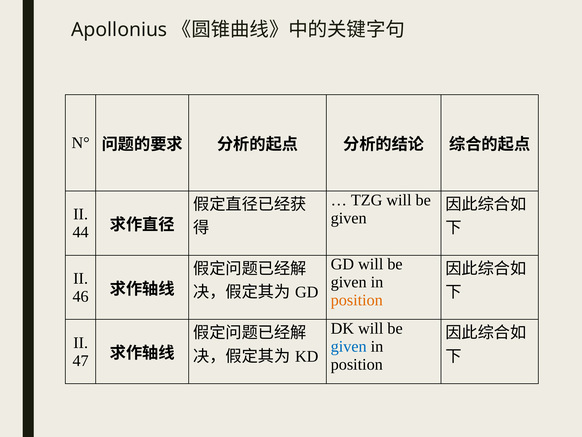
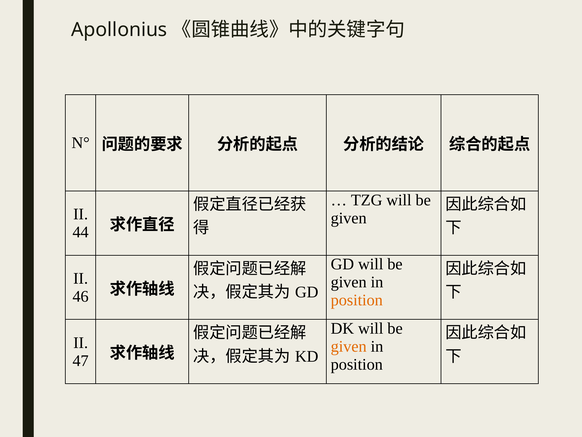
given colour: blue -> orange (349, 346)
